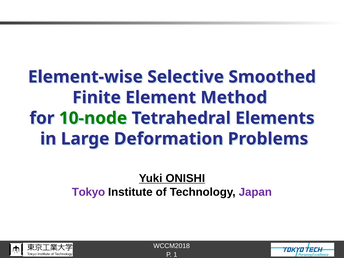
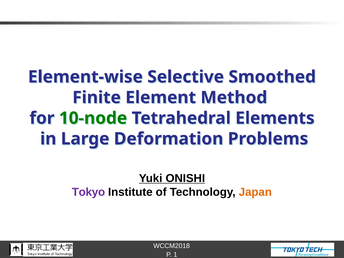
Japan colour: purple -> orange (255, 192)
